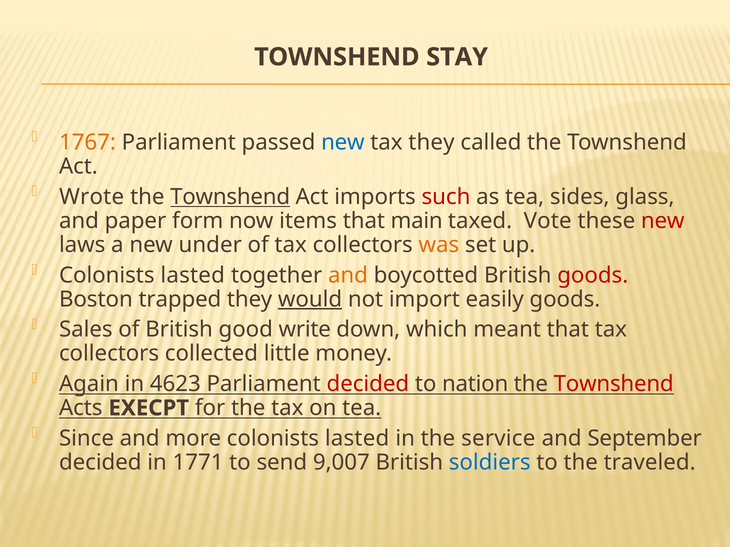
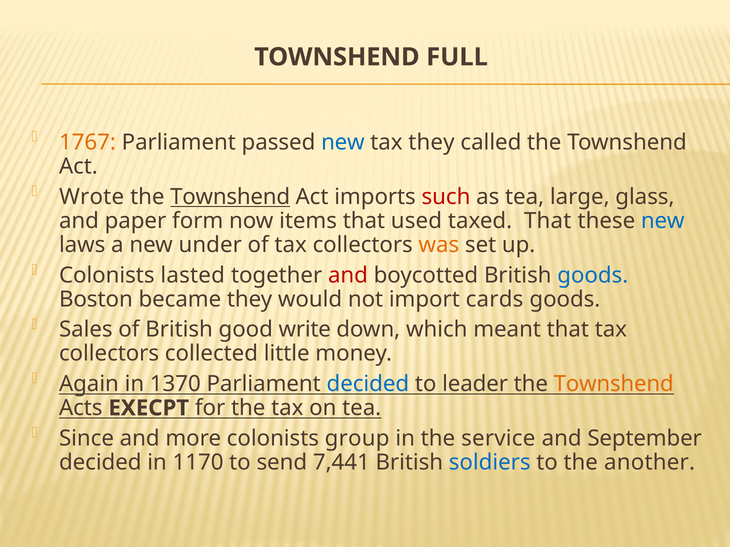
STAY: STAY -> FULL (457, 57)
sides: sides -> large (580, 197)
main: main -> used (416, 221)
taxed Vote: Vote -> That (548, 221)
new colour: red -> blue (663, 221)
and colour: orange -> red (348, 276)
goods colour: red -> blue (593, 276)
trapped: trapped -> became (180, 300)
would underline: present -> none (310, 300)
easily: easily -> cards (495, 300)
4623: 4623 -> 1370 (175, 384)
decided colour: red -> blue (368, 384)
nation: nation -> leader (475, 384)
Townshend colour: red -> orange (614, 384)
more colonists lasted: lasted -> group (357, 439)
1771: 1771 -> 1170 (198, 463)
9,007: 9,007 -> 7,441 (341, 463)
traveled: traveled -> another (650, 463)
